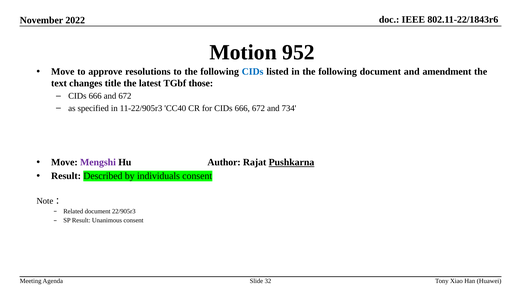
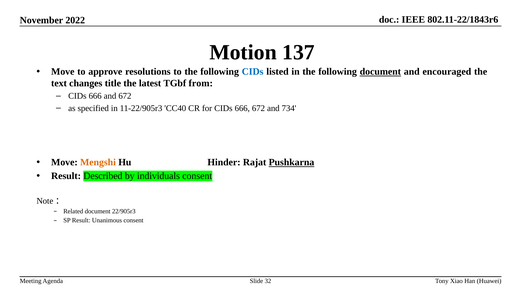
952: 952 -> 137 (298, 52)
document underline: none -> present (380, 72)
amendment: amendment -> encouraged (447, 72)
those: those -> from (201, 83)
Mengshi colour: purple -> orange (98, 162)
Author: Author -> Hinder (224, 162)
